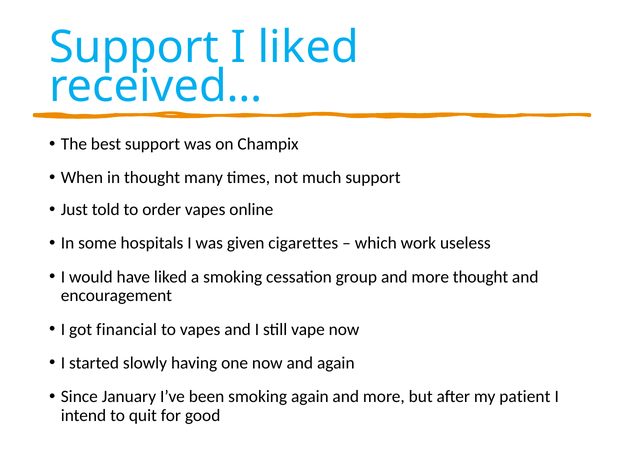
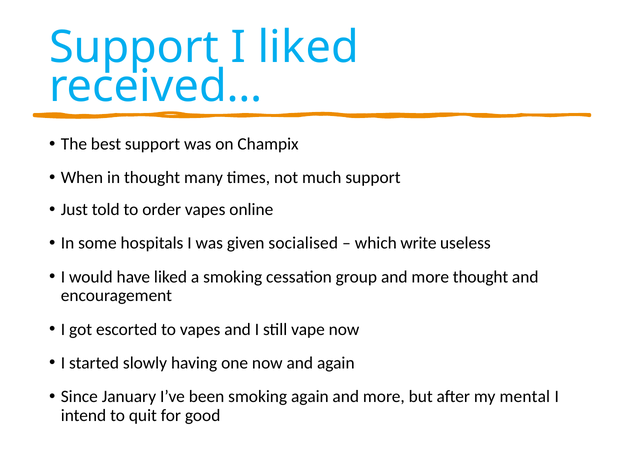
cigarettes: cigarettes -> socialised (303, 243)
work: work -> write (418, 243)
financial: financial -> escorted (127, 329)
patient: patient -> mental (525, 397)
